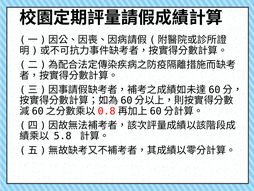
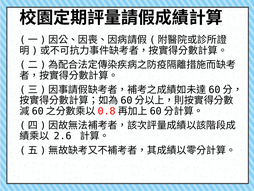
5.8: 5.8 -> 2.6 (63, 136)
